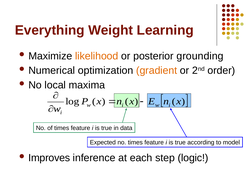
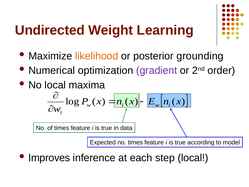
Everything: Everything -> Undirected (50, 30)
gradient colour: orange -> purple (157, 70)
step logic: logic -> local (193, 158)
